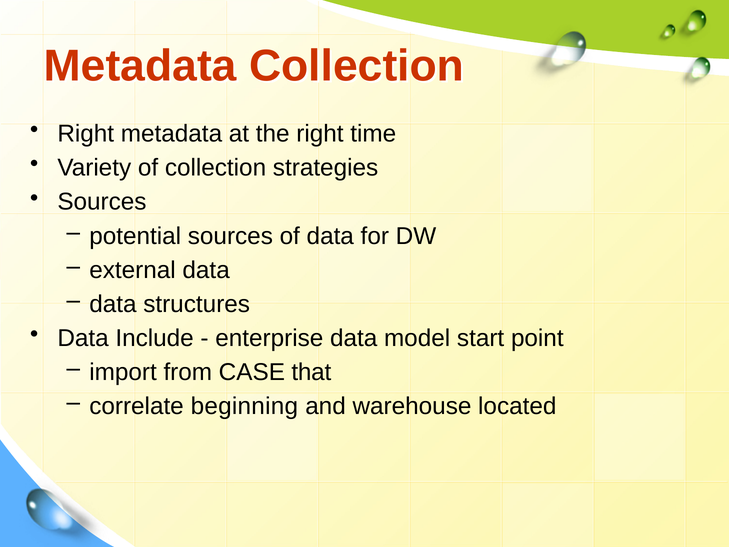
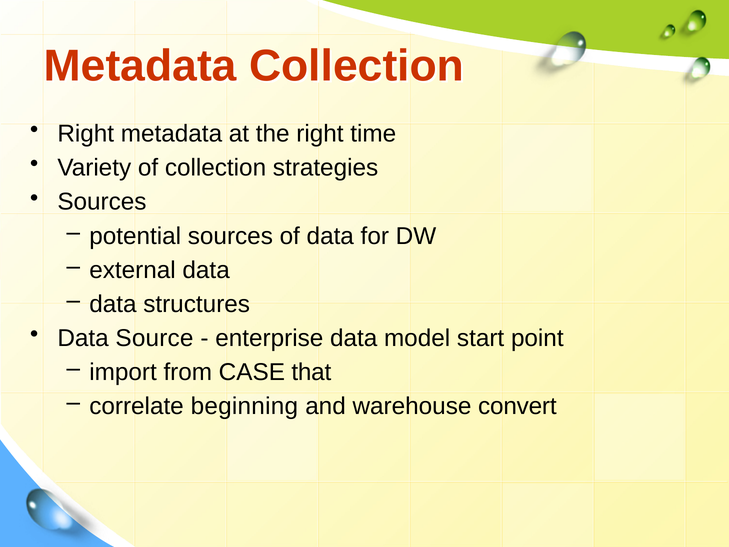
Include: Include -> Source (154, 338)
located: located -> convert (517, 406)
